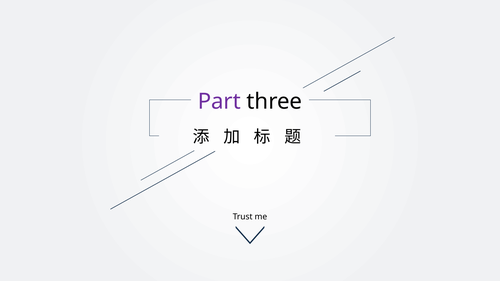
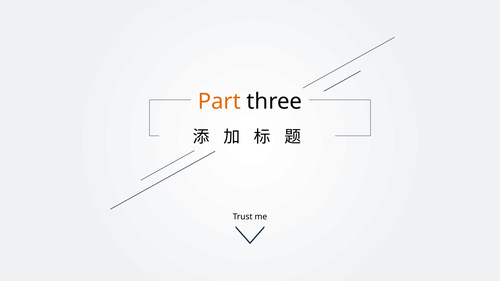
Part colour: purple -> orange (219, 102)
